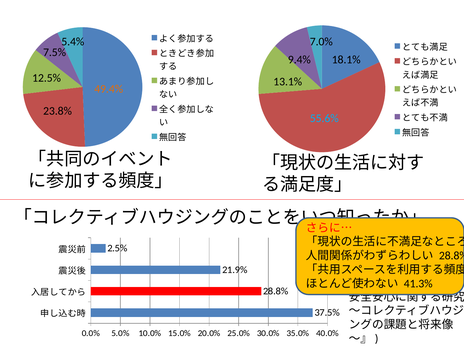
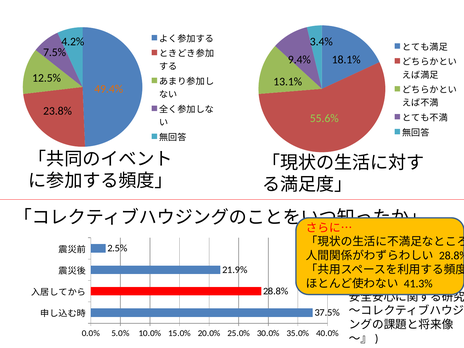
5.4%: 5.4% -> 4.2% (73, 42)
7.0%: 7.0% -> 3.4% (321, 42)
55.6% colour: light blue -> light green (324, 118)
